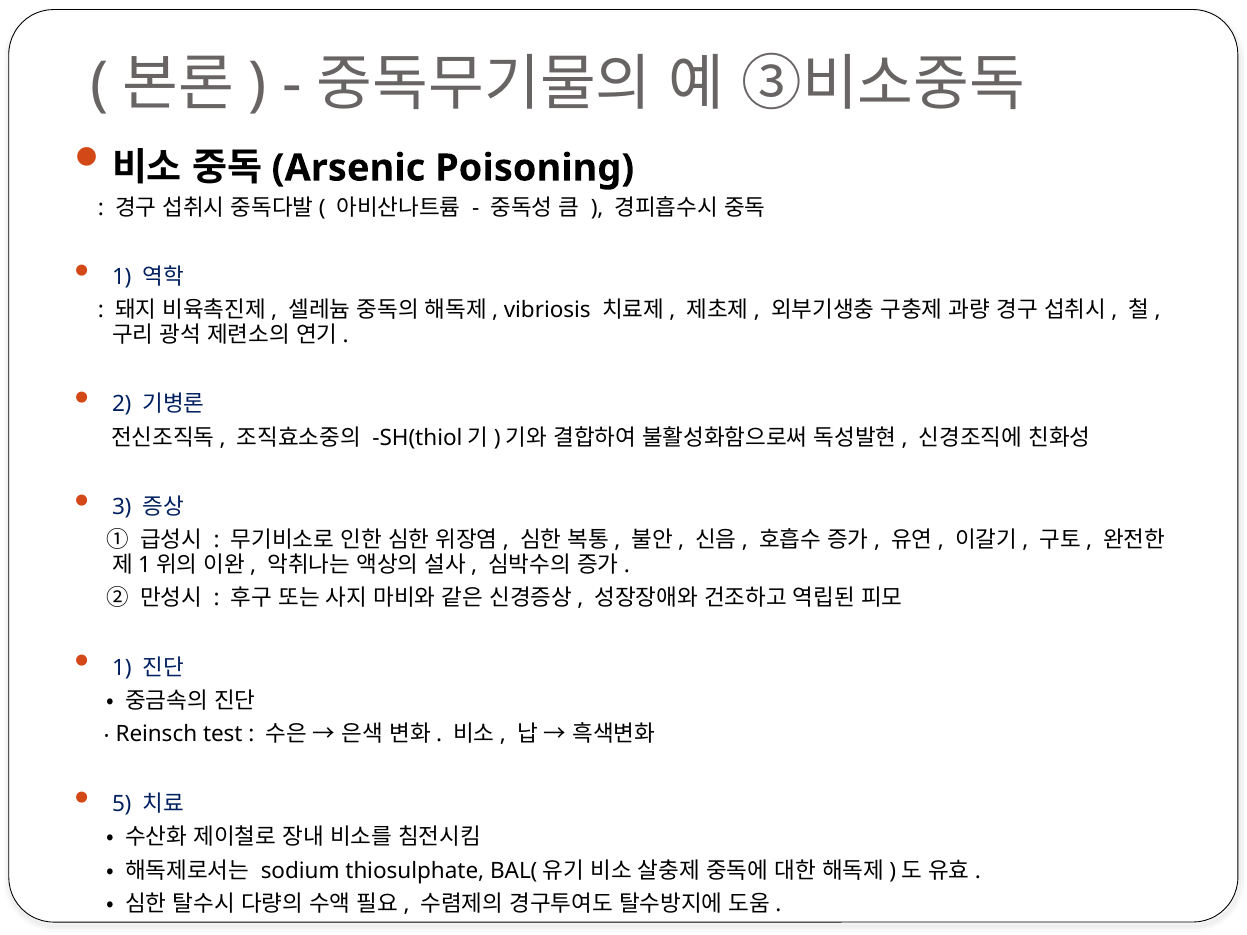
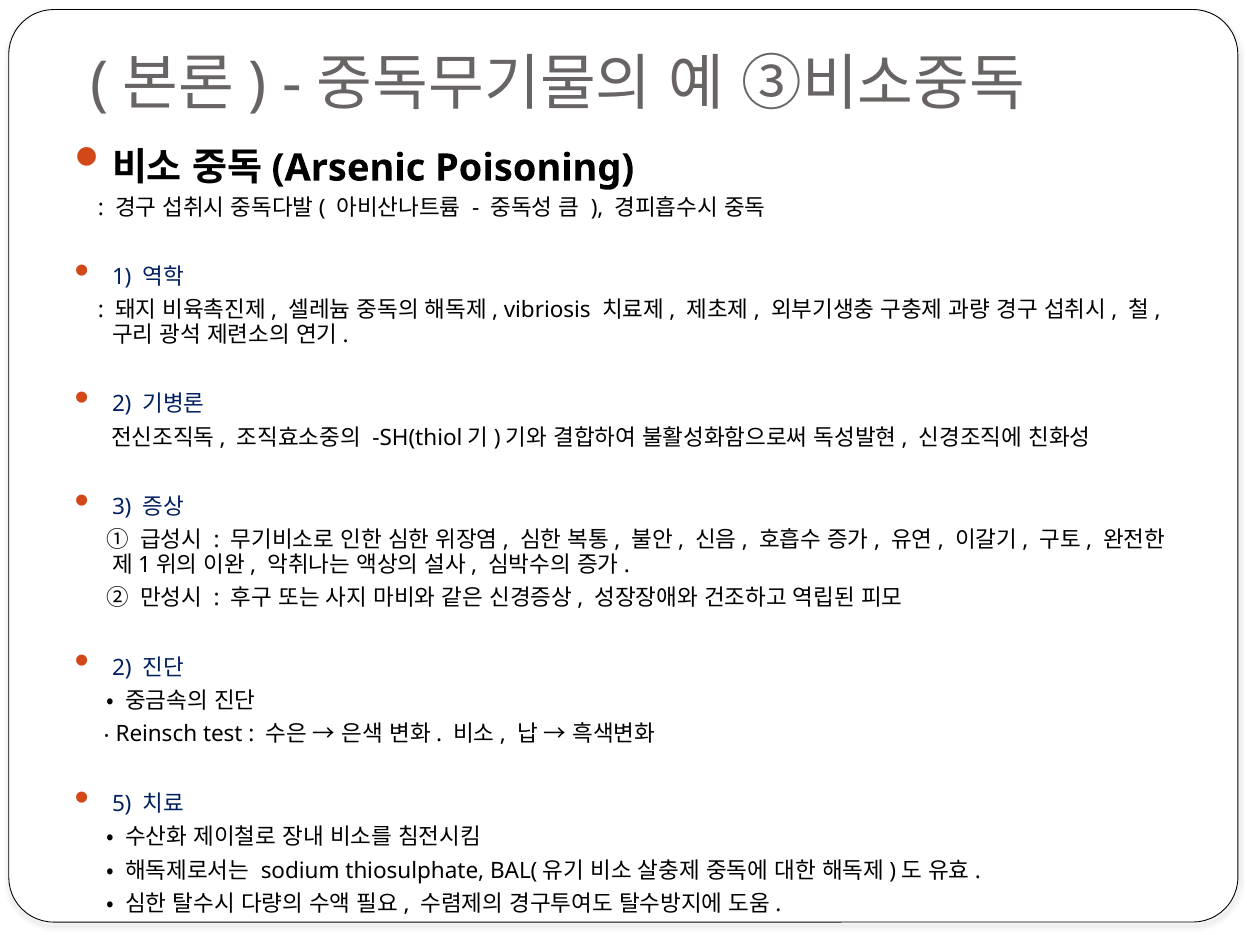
1: 1 -> 2 (122, 668)
